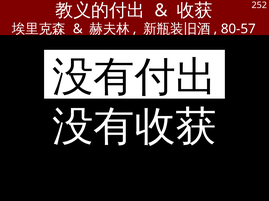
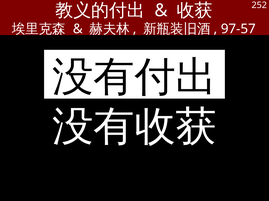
80-57: 80-57 -> 97-57 (238, 29)
